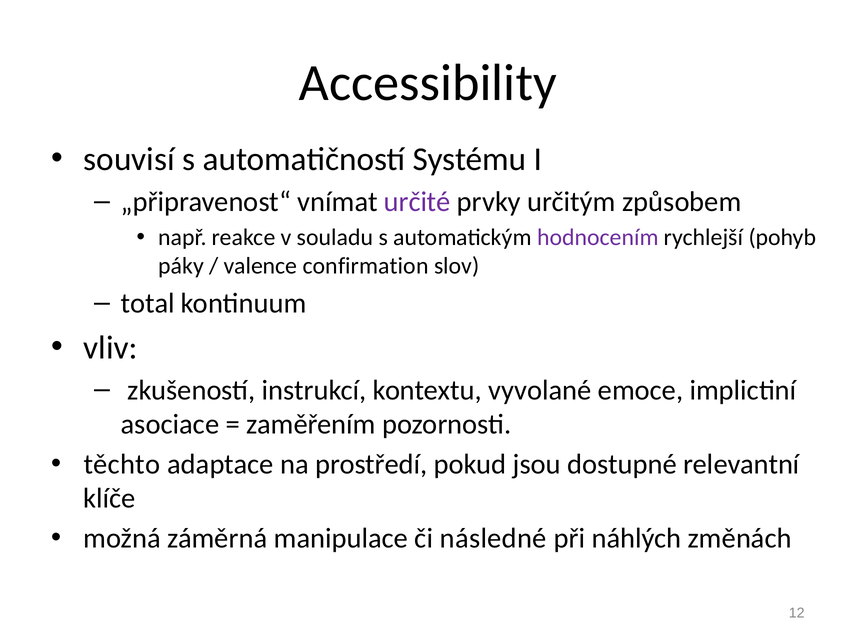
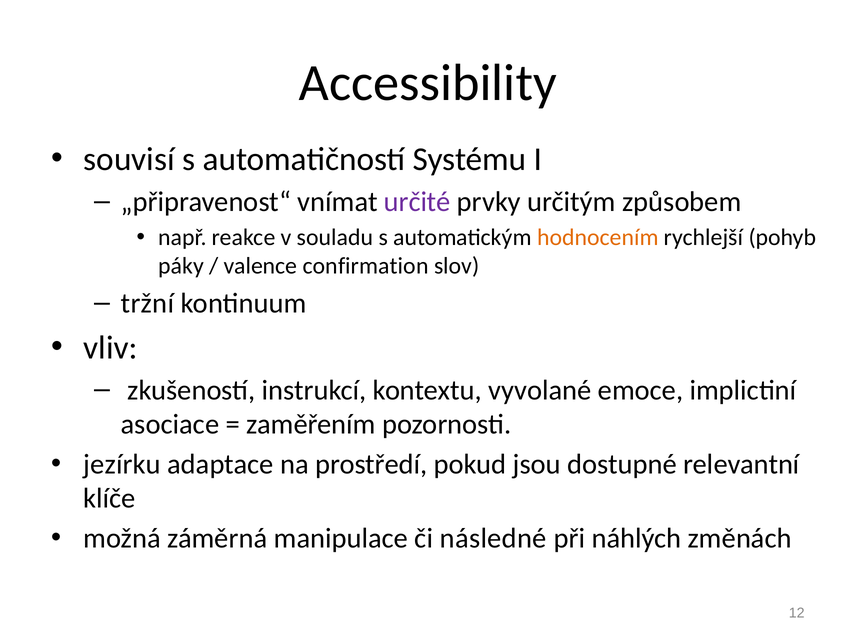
hodnocením colour: purple -> orange (598, 238)
total: total -> tržní (148, 304)
těchto: těchto -> jezírku (122, 464)
